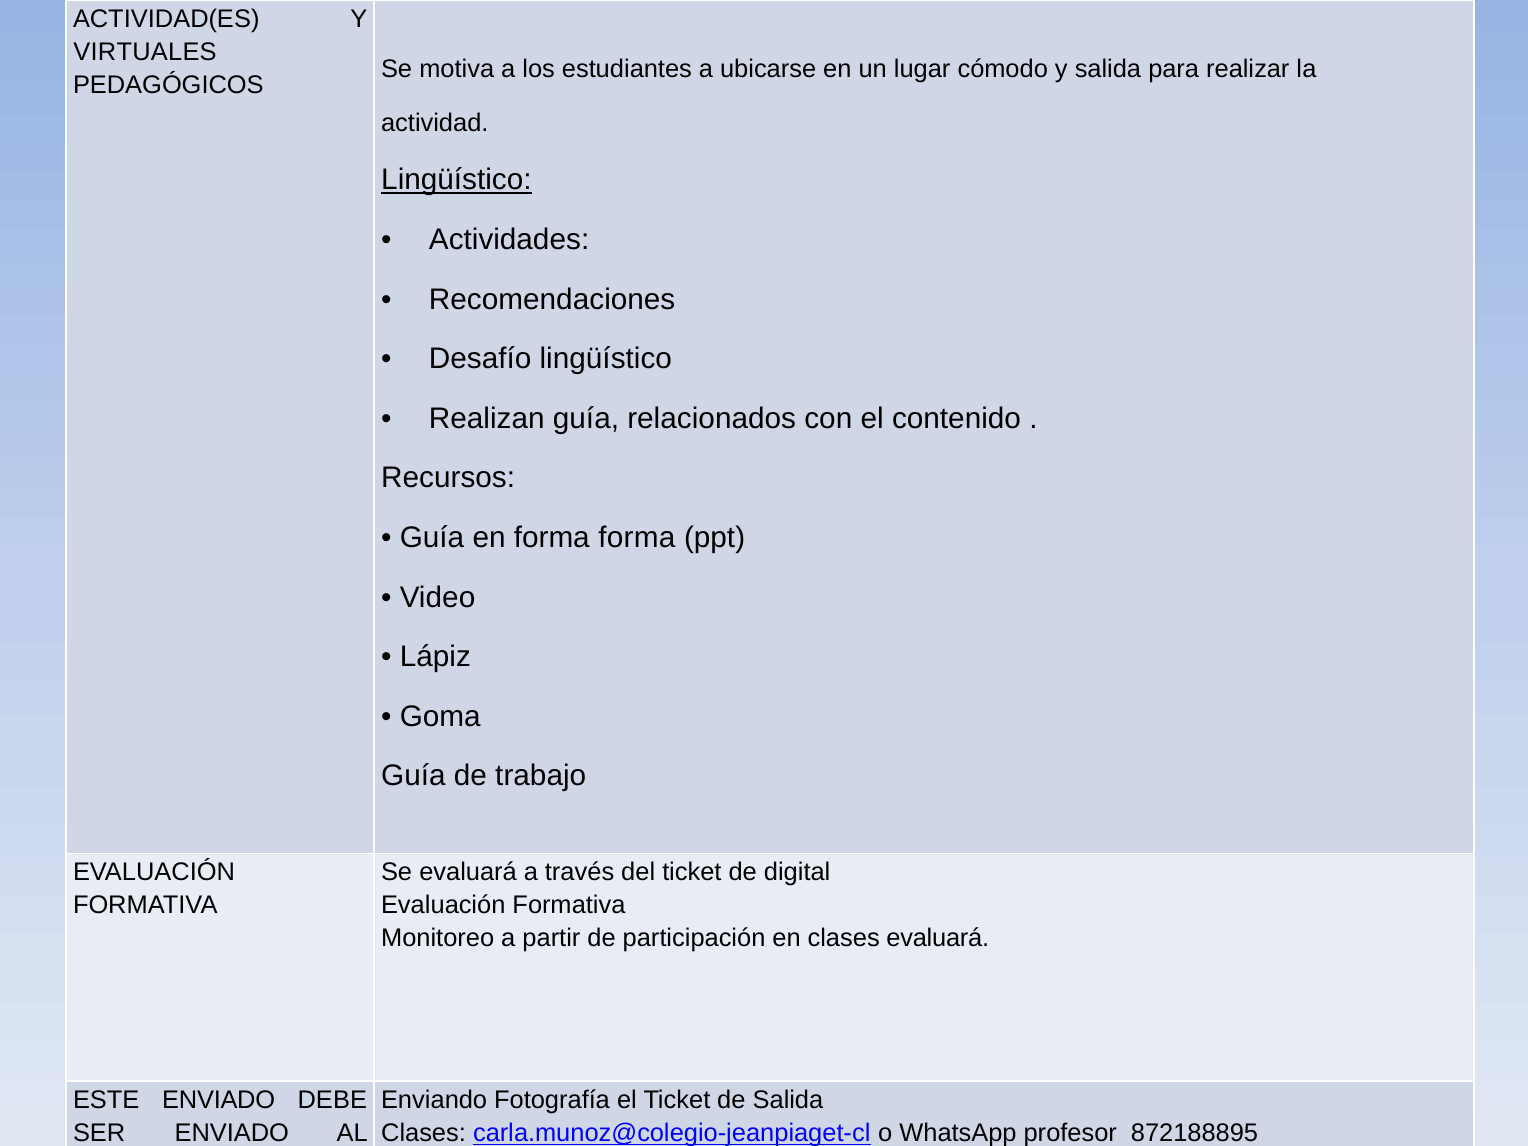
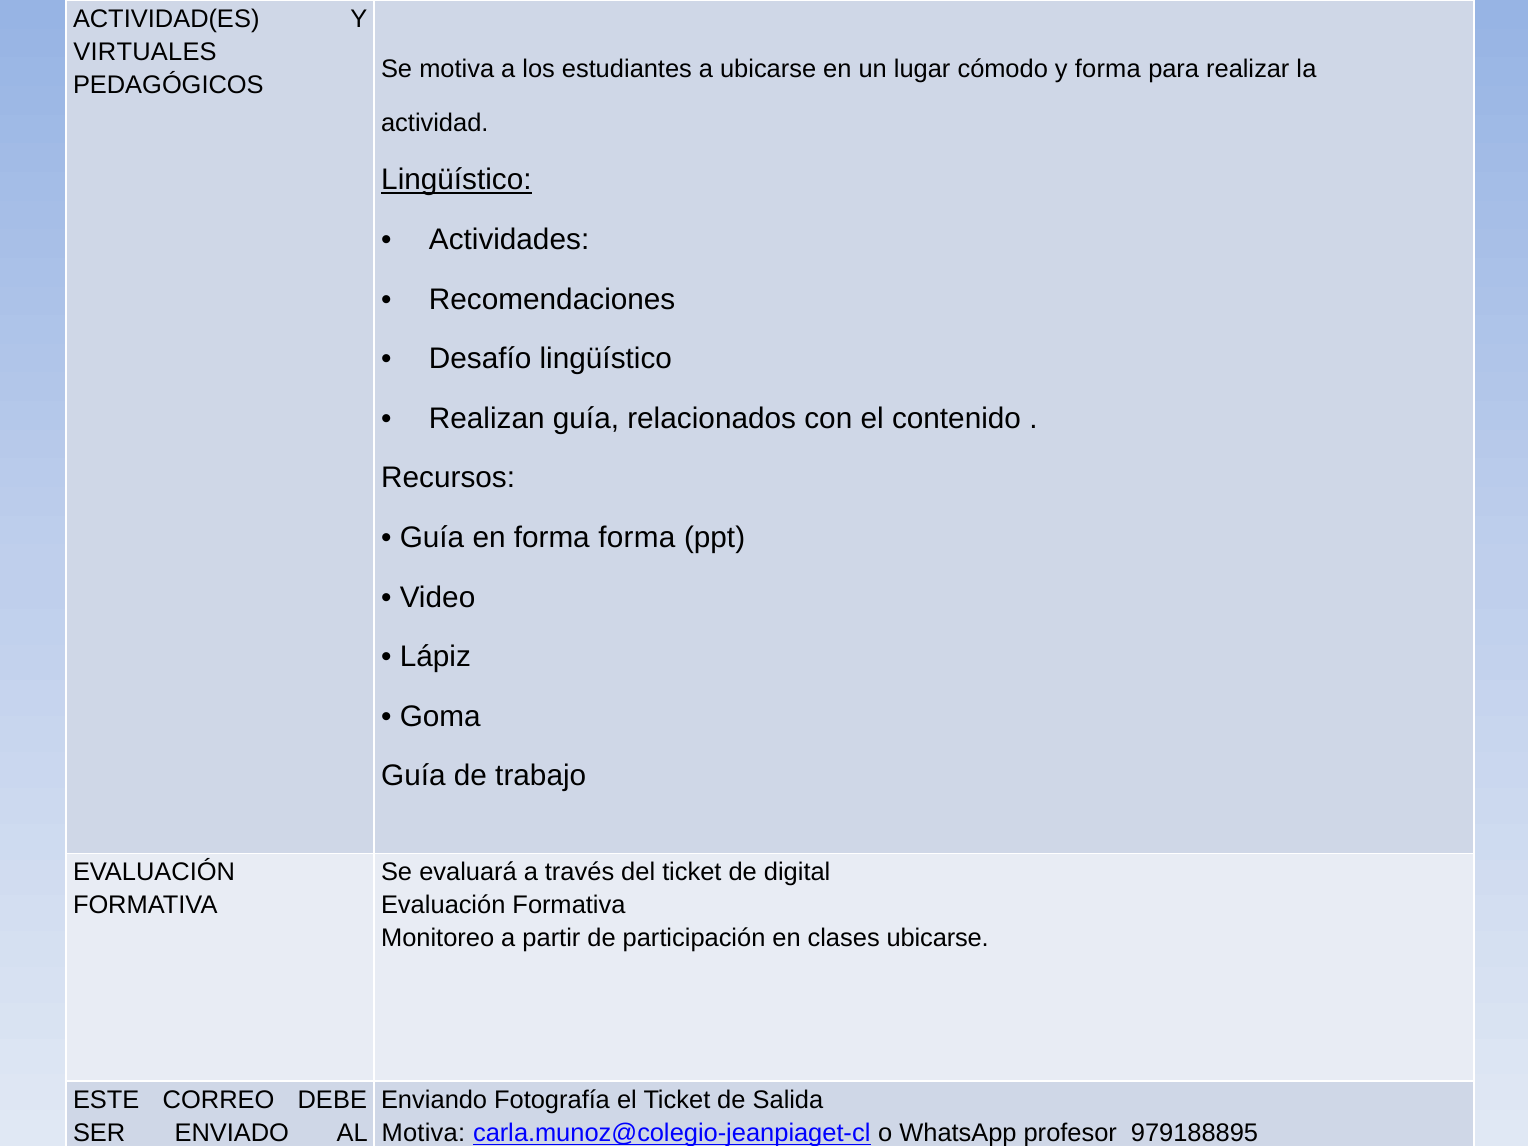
y salida: salida -> forma (1108, 69)
clases evaluará: evaluará -> ubicarse (938, 938)
ESTE ENVIADO: ENVIADO -> CORREO (219, 1100)
Clases: Clases -> Motiva (423, 1133)
872188895: 872188895 -> 979188895 (1195, 1133)
